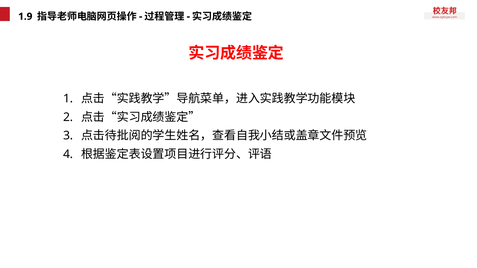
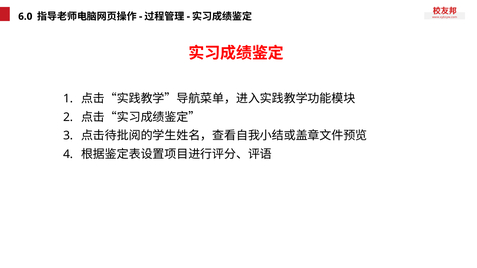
1.9: 1.9 -> 6.0 (25, 17)
